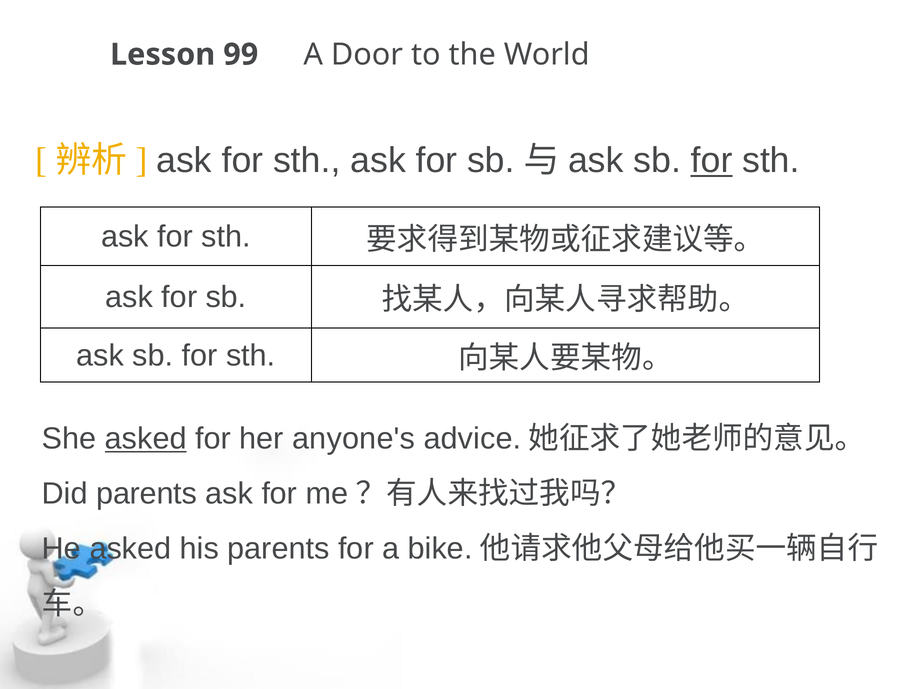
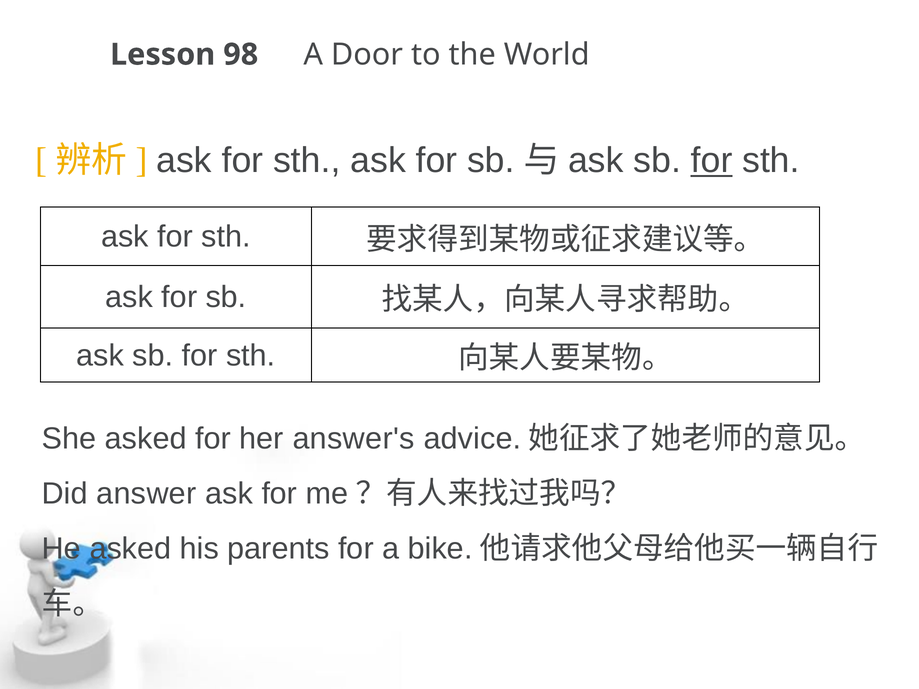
99: 99 -> 98 (241, 55)
asked underline: present -> none (146, 439)
anyone's: anyone's -> answer's (354, 439)
Did parents: parents -> answer (146, 494)
